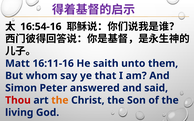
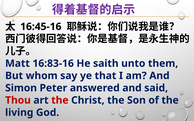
16:54-16: 16:54-16 -> 16:45-16 (41, 27)
16:11-16: 16:11-16 -> 16:83-16 (53, 64)
the colour: orange -> red (60, 100)
